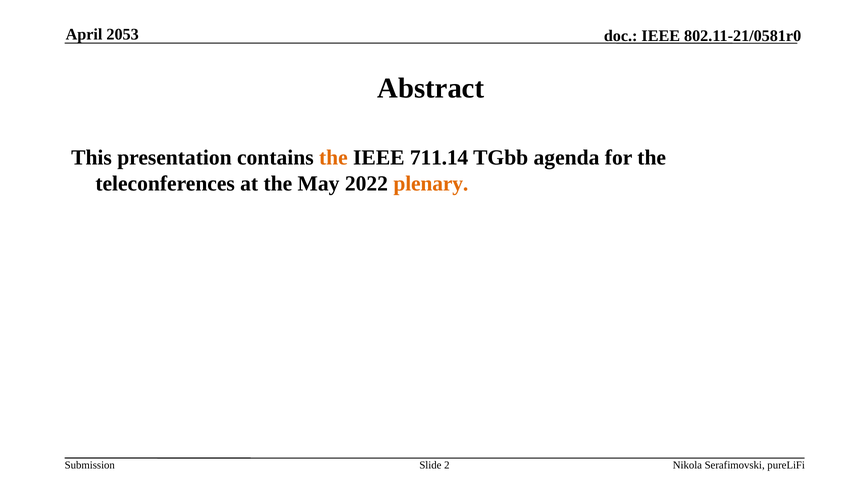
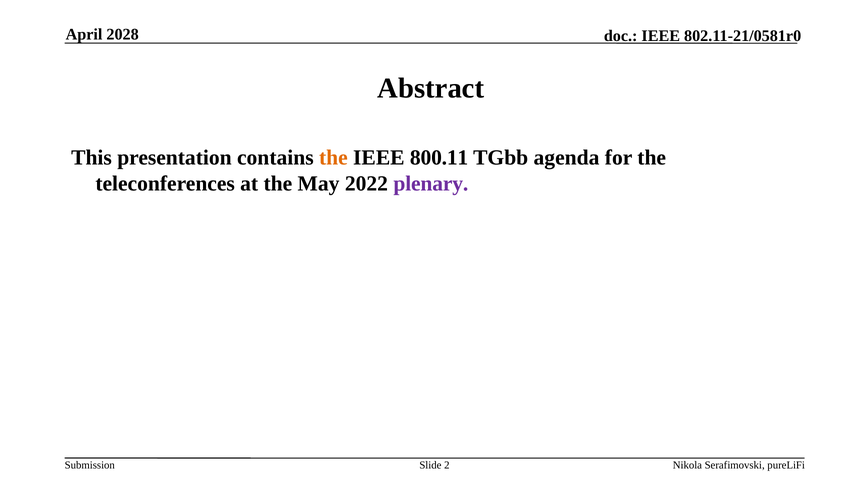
2053: 2053 -> 2028 (123, 34)
711.14: 711.14 -> 800.11 (439, 158)
plenary colour: orange -> purple (431, 184)
